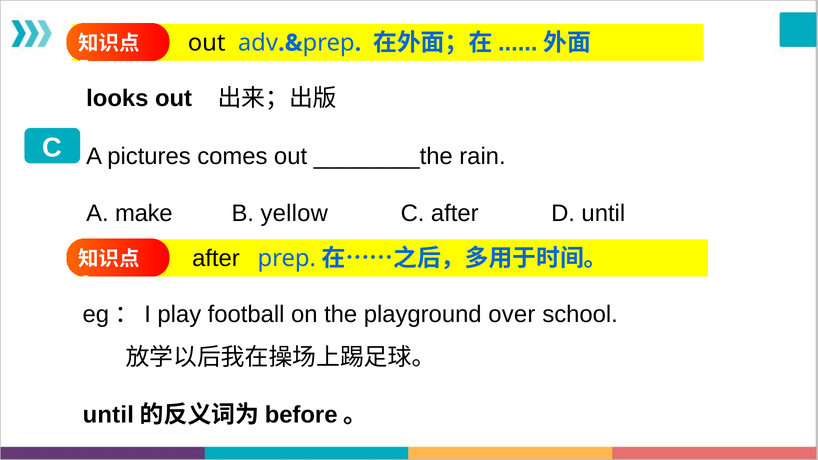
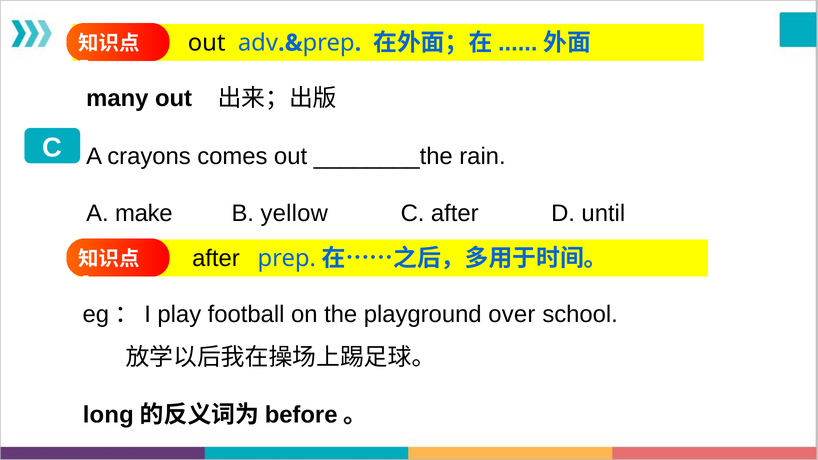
looks: looks -> many (117, 98)
pictures: pictures -> crayons (149, 156)
until: until -> long (108, 415)
